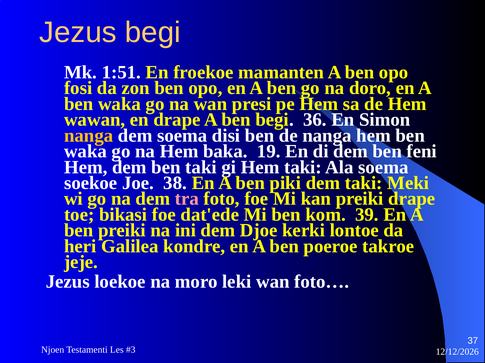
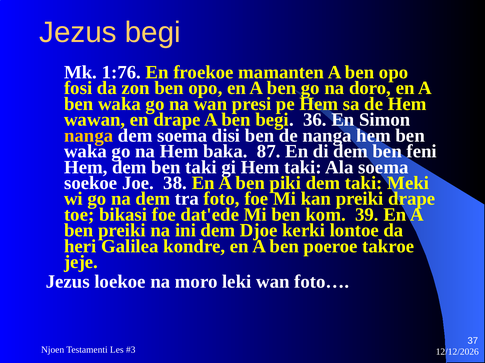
1:51: 1:51 -> 1:76 (121, 72)
19: 19 -> 87 (269, 152)
tra colour: pink -> white (187, 199)
